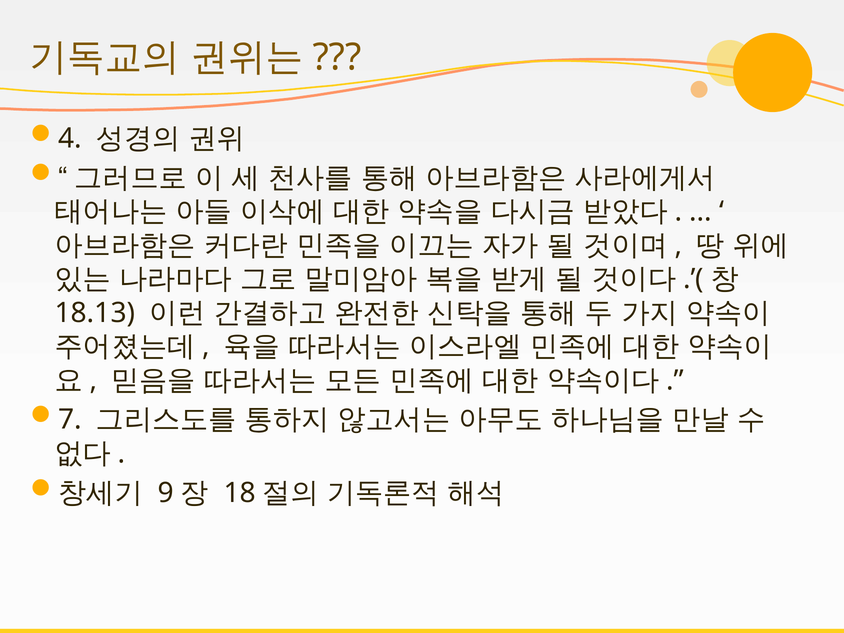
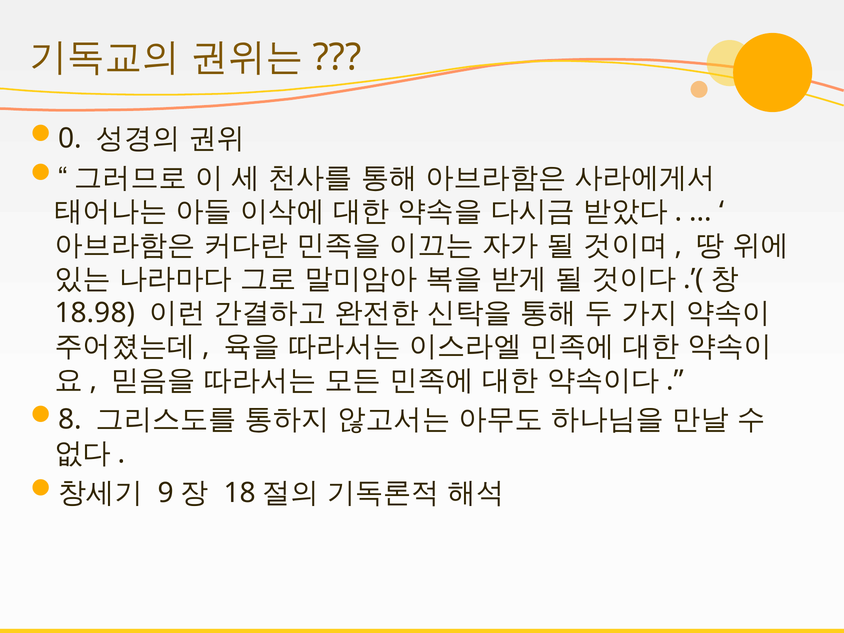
4: 4 -> 0 (70, 138)
18.13: 18.13 -> 18.98 (95, 313)
7: 7 -> 8 (70, 420)
